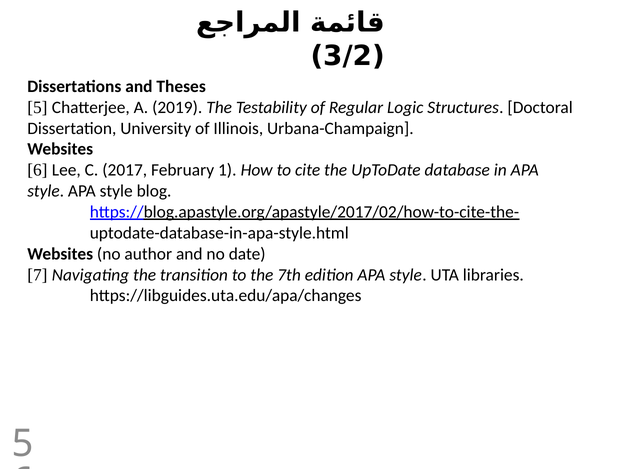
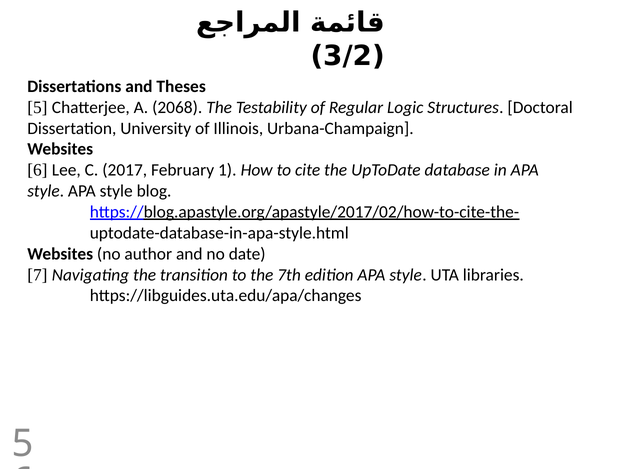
2019: 2019 -> 2068 (177, 107)
